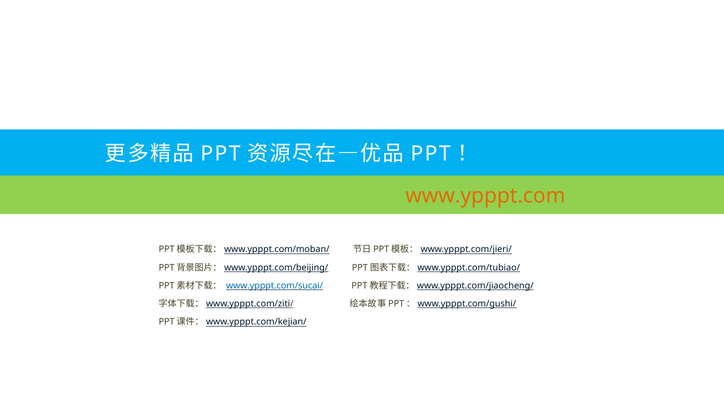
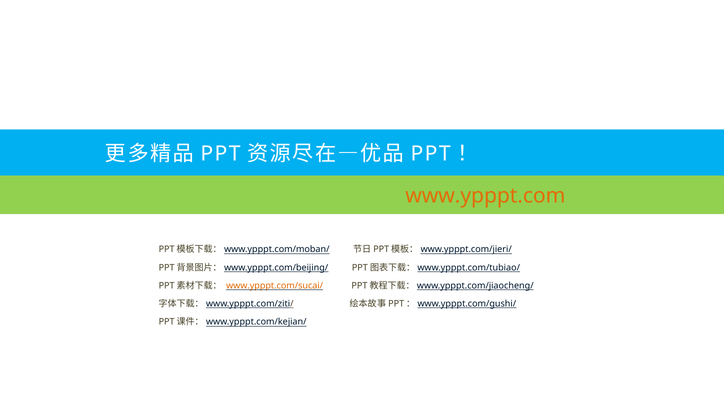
www.ypppt.com/sucai/ colour: blue -> orange (275, 286)
